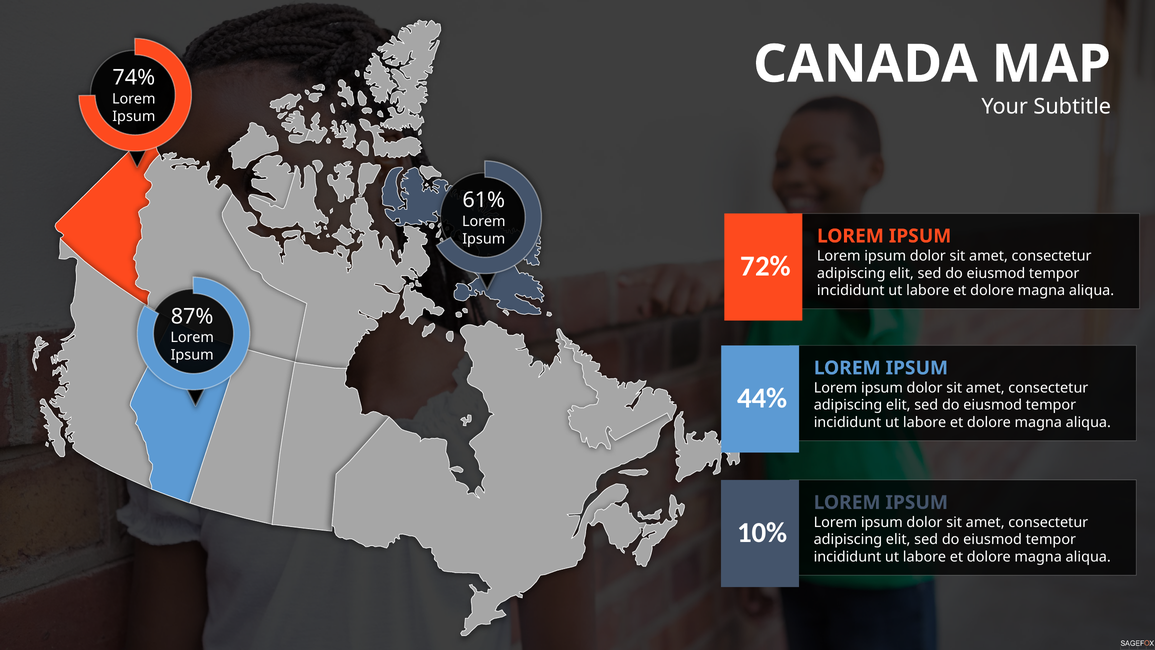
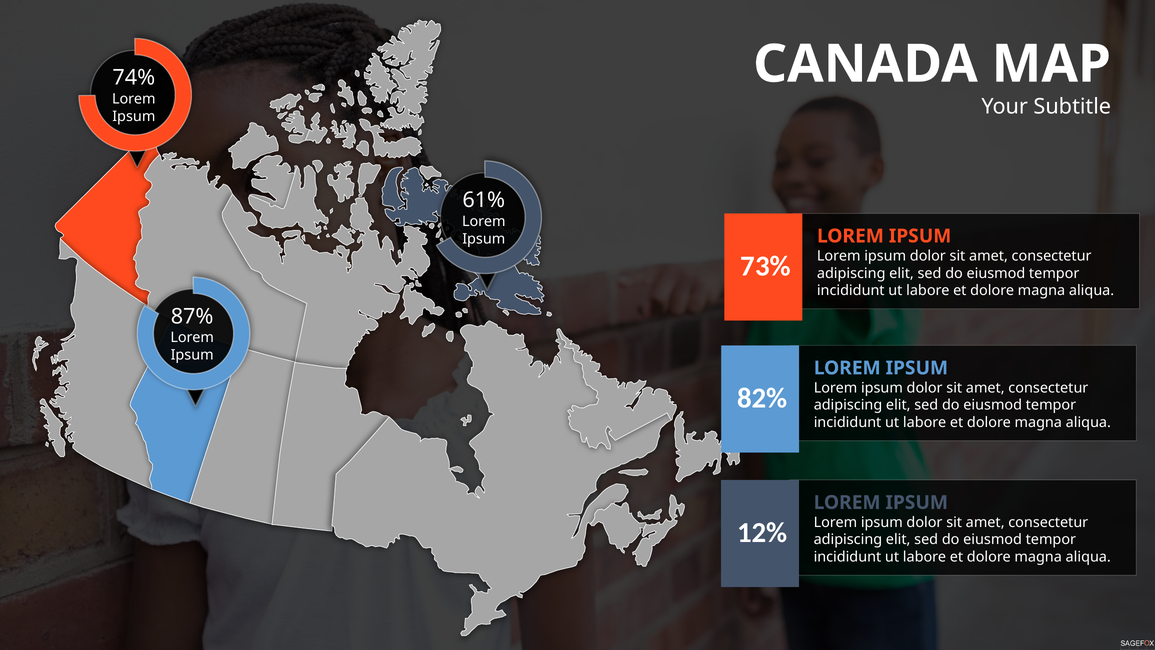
72%: 72% -> 73% (766, 266)
44%: 44% -> 82% (762, 398)
10%: 10% -> 12% (762, 532)
